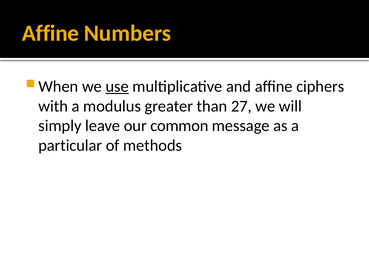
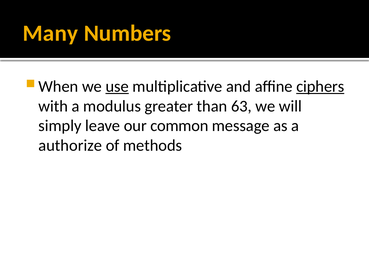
Affine: Affine -> Many (50, 33)
ciphers underline: none -> present (320, 86)
27: 27 -> 63 (241, 106)
particular: particular -> authorize (70, 145)
